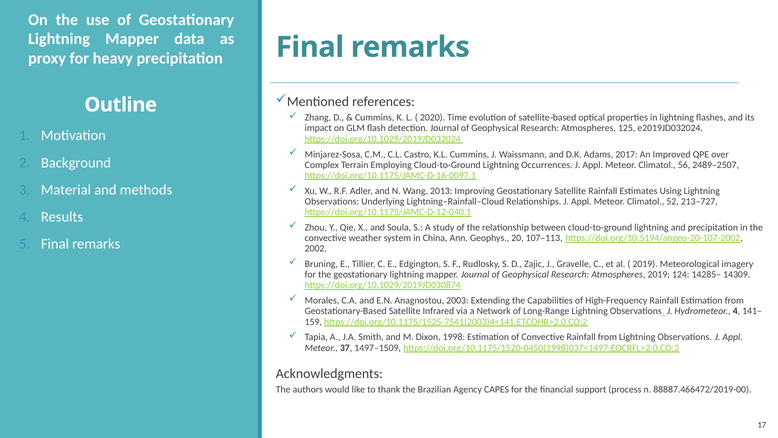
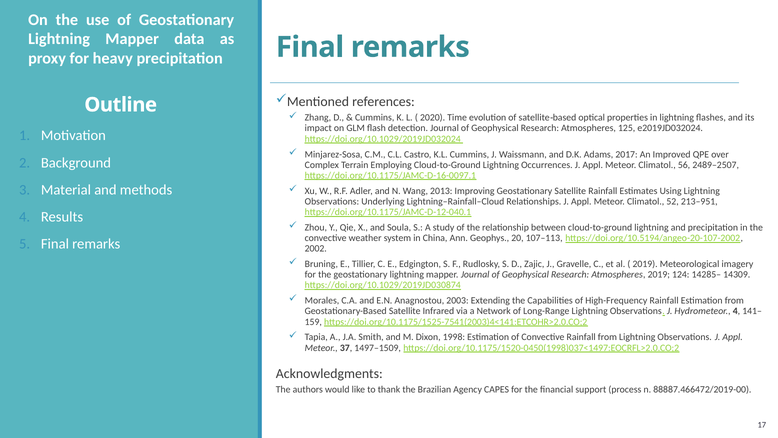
213–727: 213–727 -> 213–951 (699, 201)
